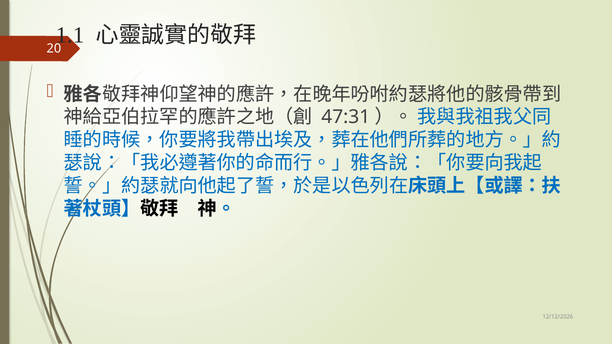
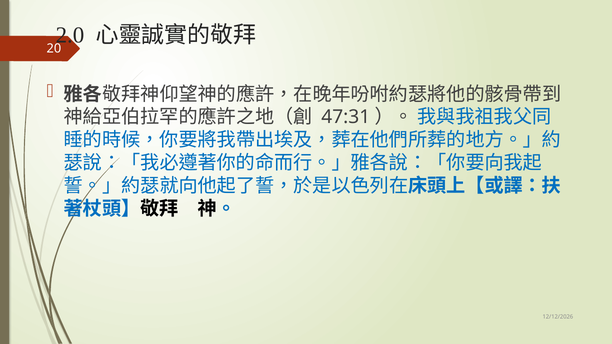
1.1: 1.1 -> 2.0 (70, 35)
